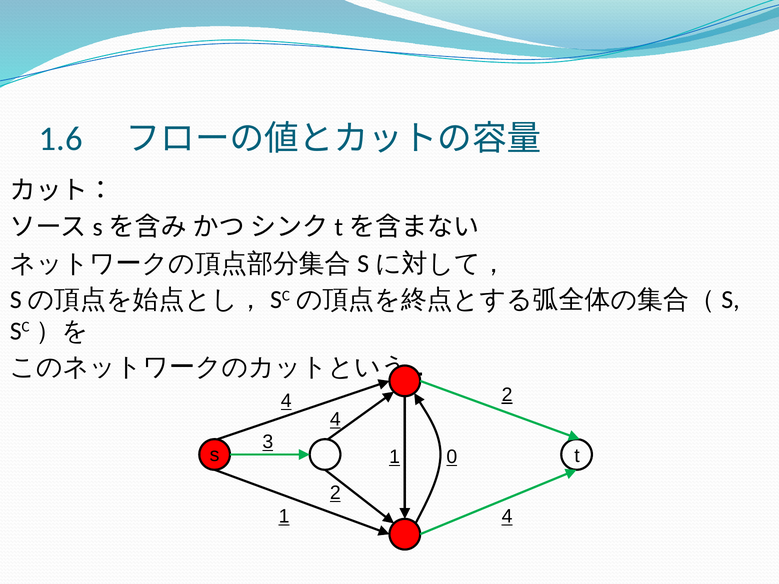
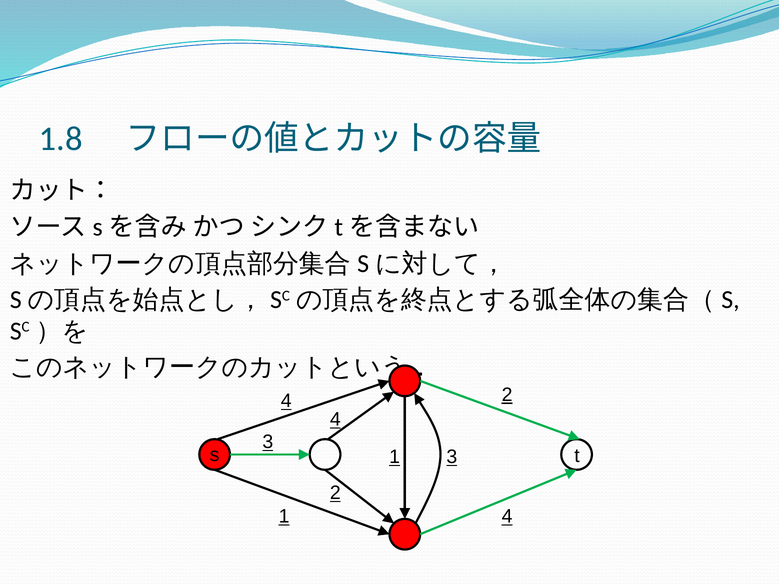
1.6: 1.6 -> 1.8 (61, 139)
1 0: 0 -> 3 (452, 457)
